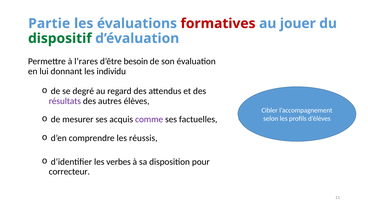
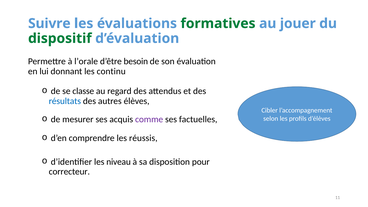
Partie: Partie -> Suivre (49, 23)
formatives colour: red -> green (218, 23)
l’rares: l’rares -> l’orale (86, 61)
individu: individu -> continu (111, 71)
degré: degré -> classe (83, 91)
résultats colour: purple -> blue (65, 101)
verbes: verbes -> niveau (119, 162)
